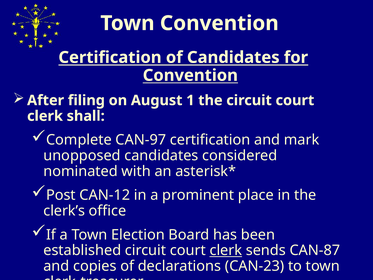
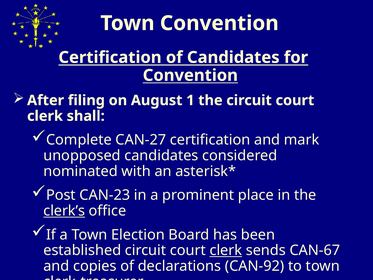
CAN-97: CAN-97 -> CAN-27 (141, 140)
CAN-12: CAN-12 -> CAN-23 (105, 195)
clerk’s underline: none -> present (64, 211)
CAN-87: CAN-87 -> CAN-67 (315, 250)
CAN-23: CAN-23 -> CAN-92 (255, 266)
